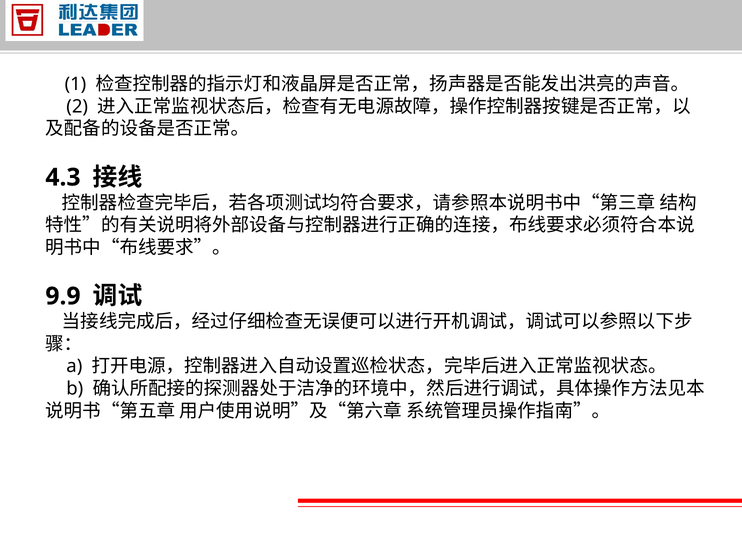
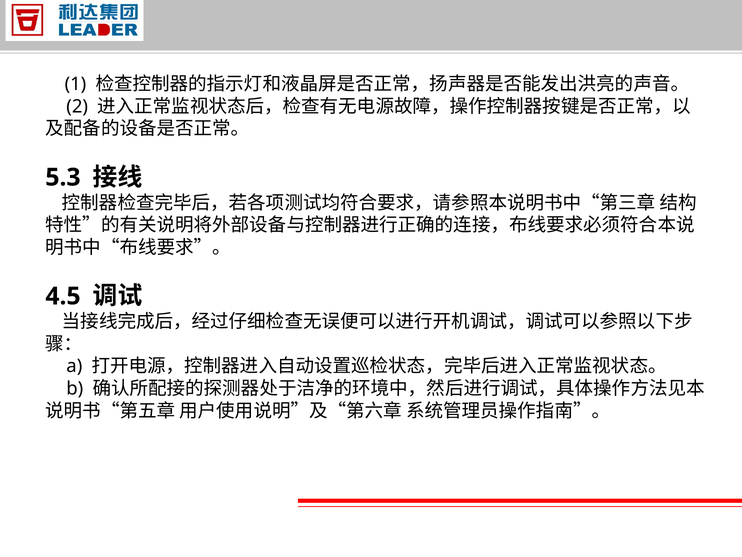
4.3: 4.3 -> 5.3 (63, 177)
9.9: 9.9 -> 4.5 (63, 296)
